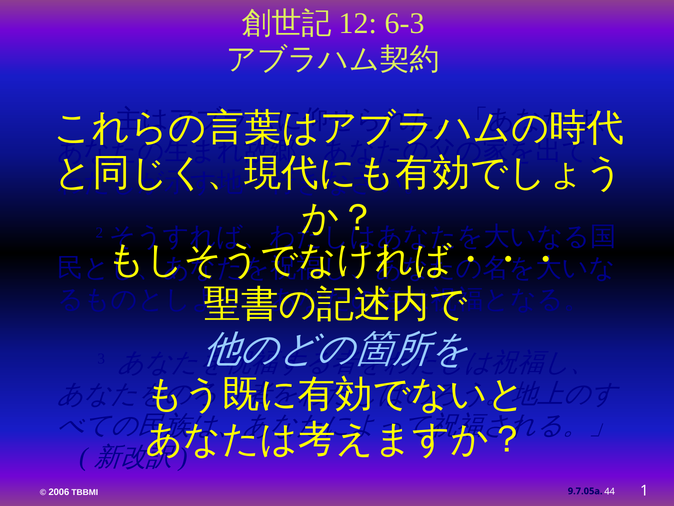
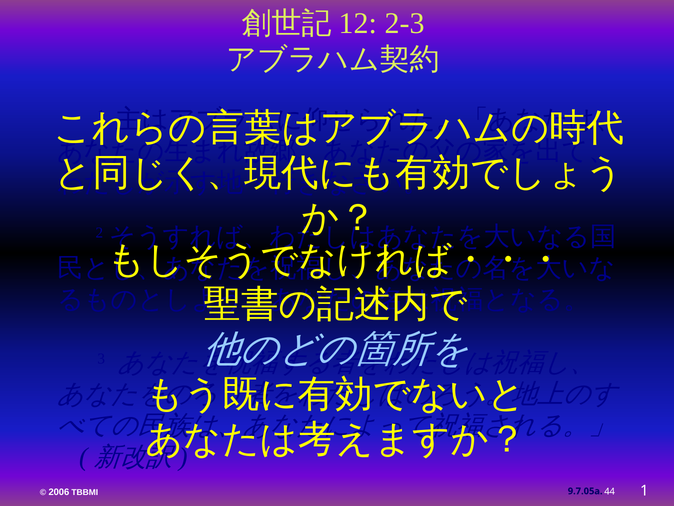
6-3: 6-3 -> 2-3 (405, 24)
